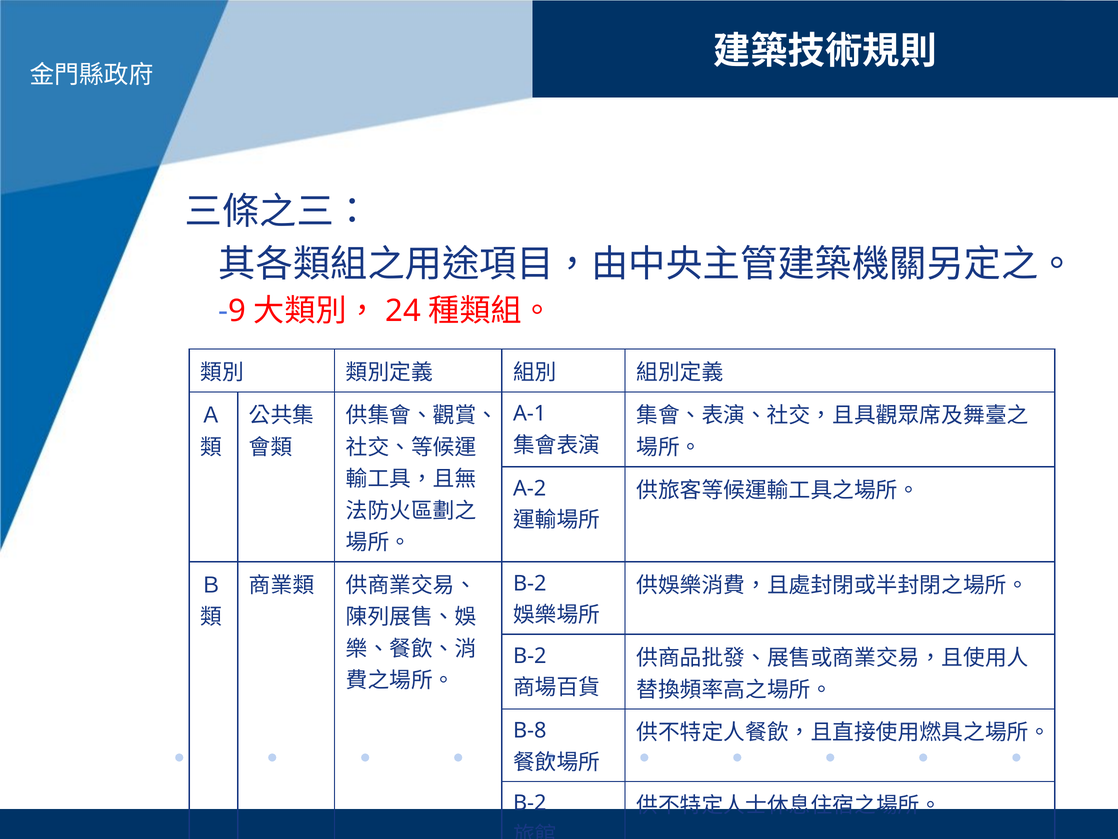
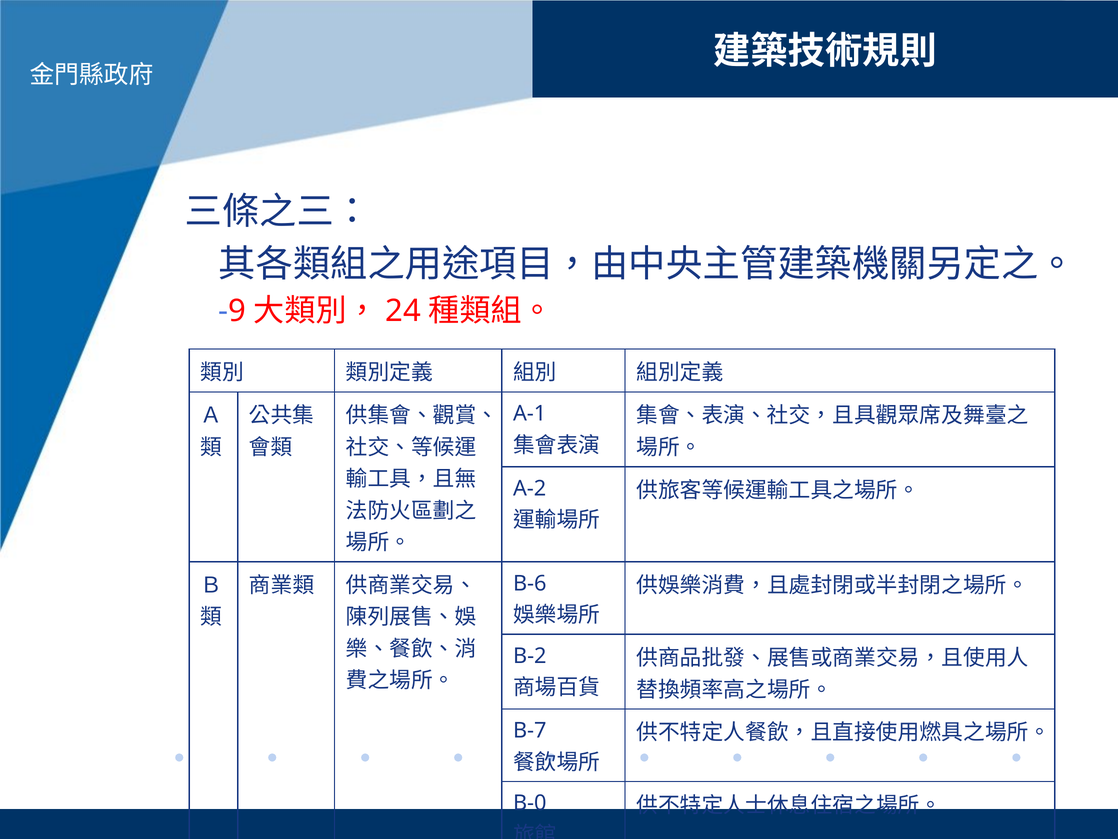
B-2: B-2 -> B-6 (530, 583)
B-8: B-8 -> B-7 (530, 730)
B-2: B-2 -> B-0 (530, 803)
